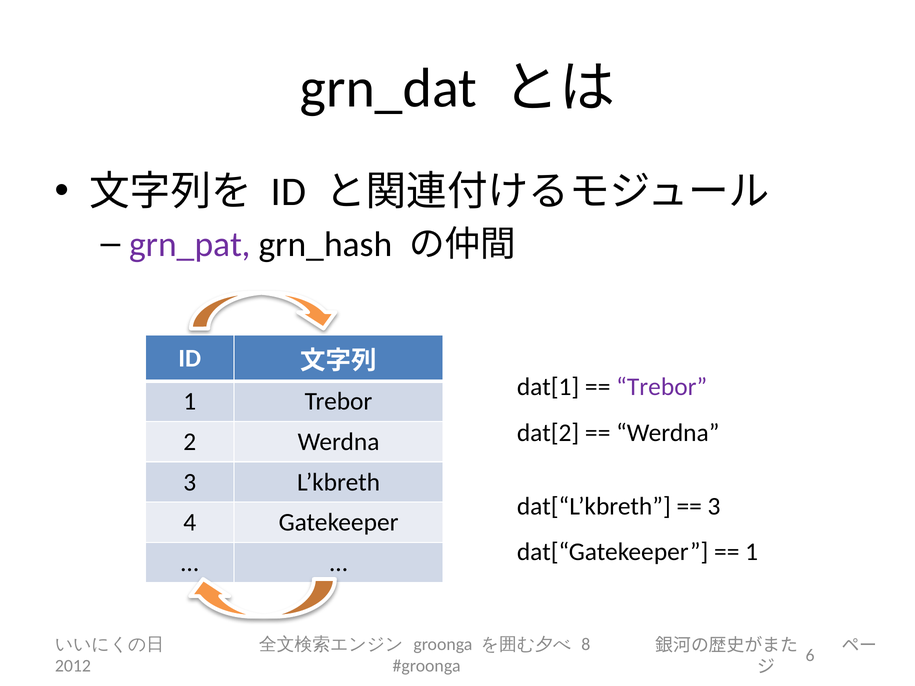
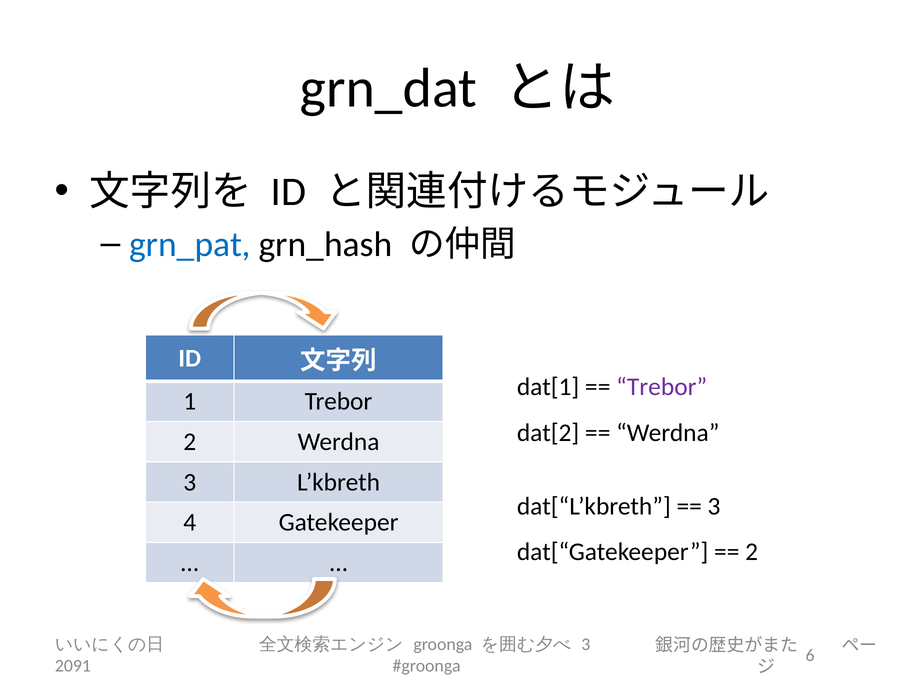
grn_pat colour: purple -> blue (190, 244)
1: 1 -> 2 (752, 552)
8: 8 -> 3 (586, 645)
2012: 2012 -> 2091 (73, 666)
